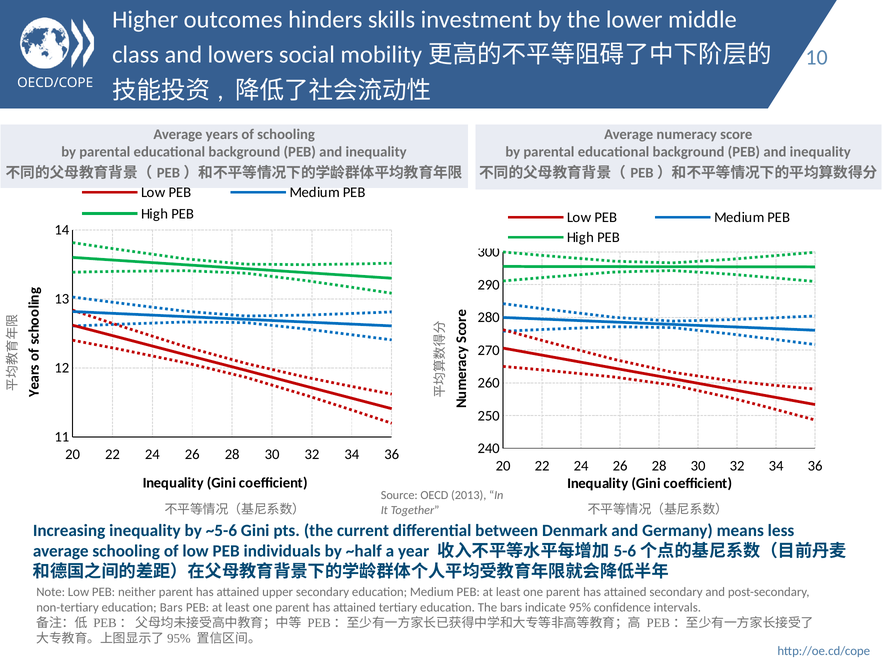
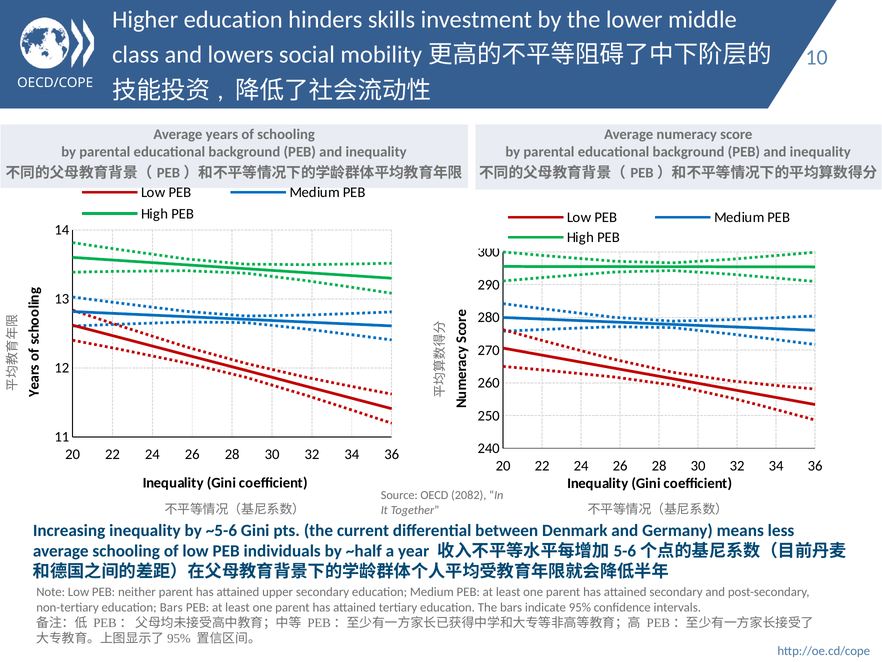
Higher outcomes: outcomes -> education (233, 20)
2013: 2013 -> 2082 (469, 495)
